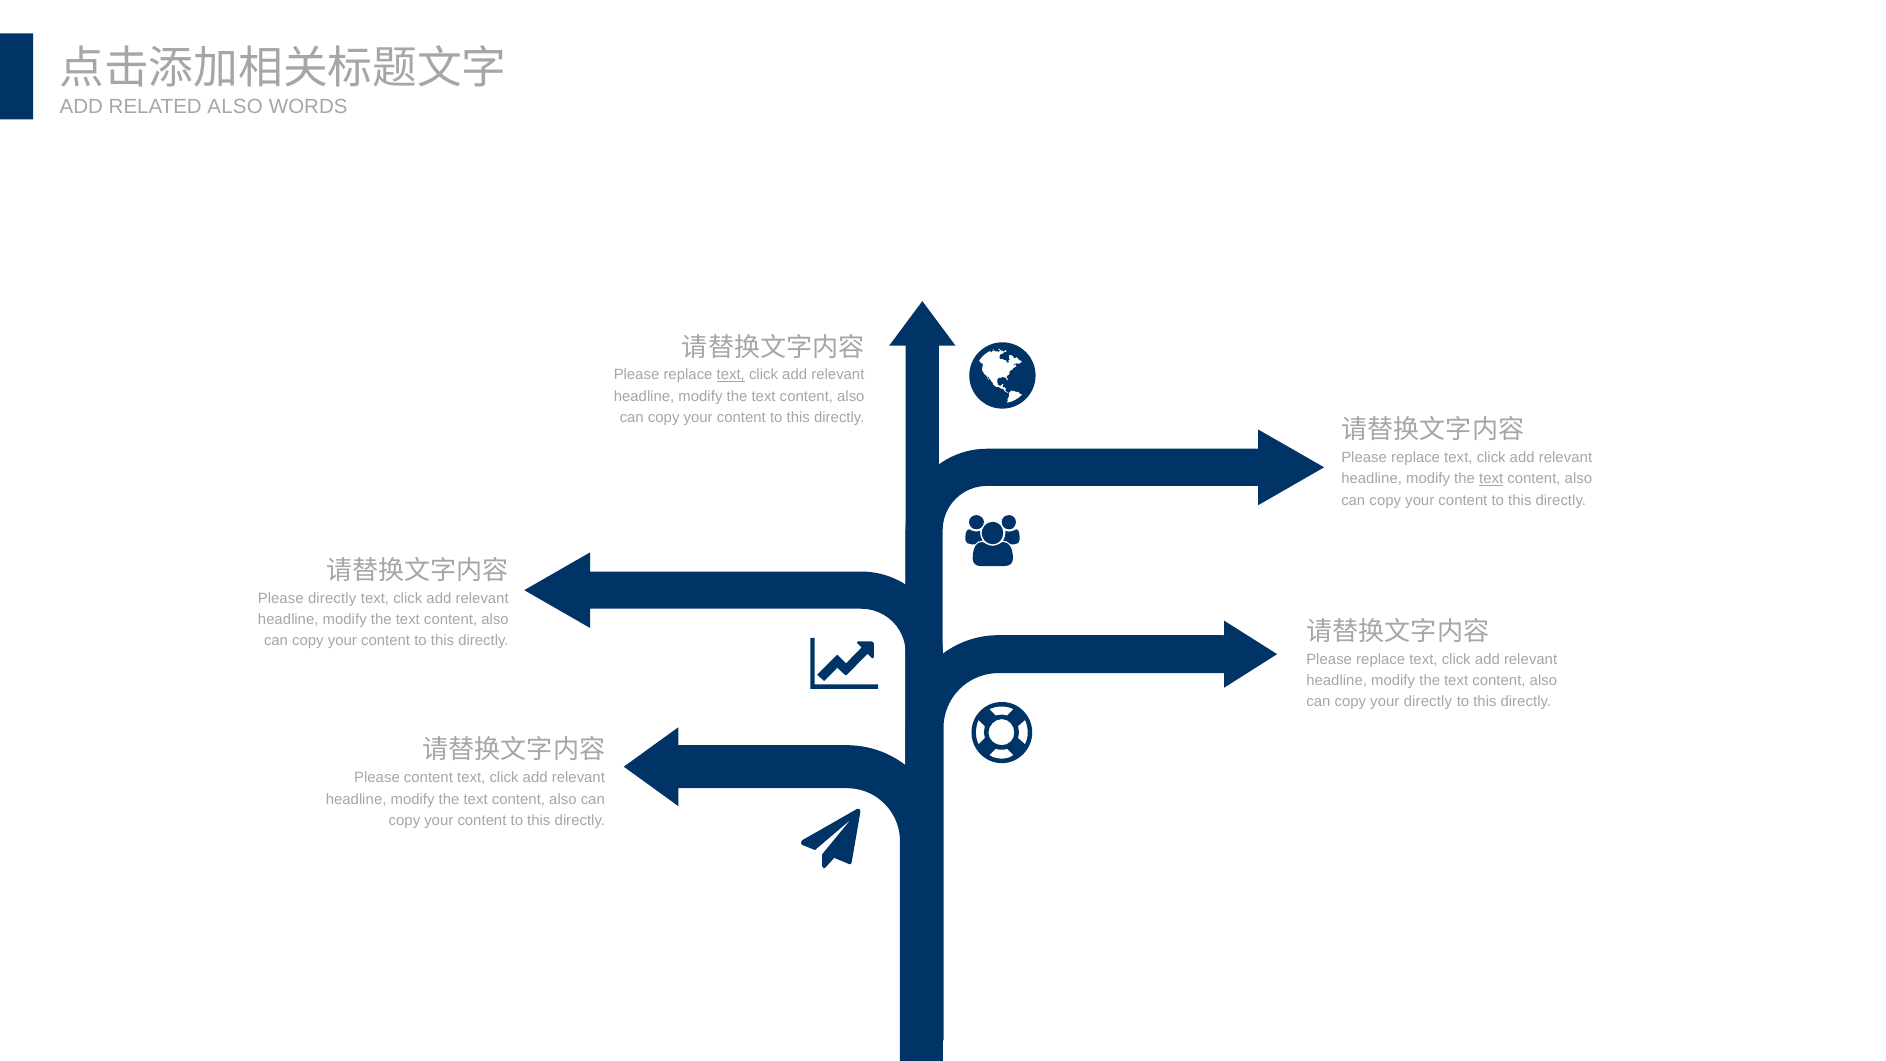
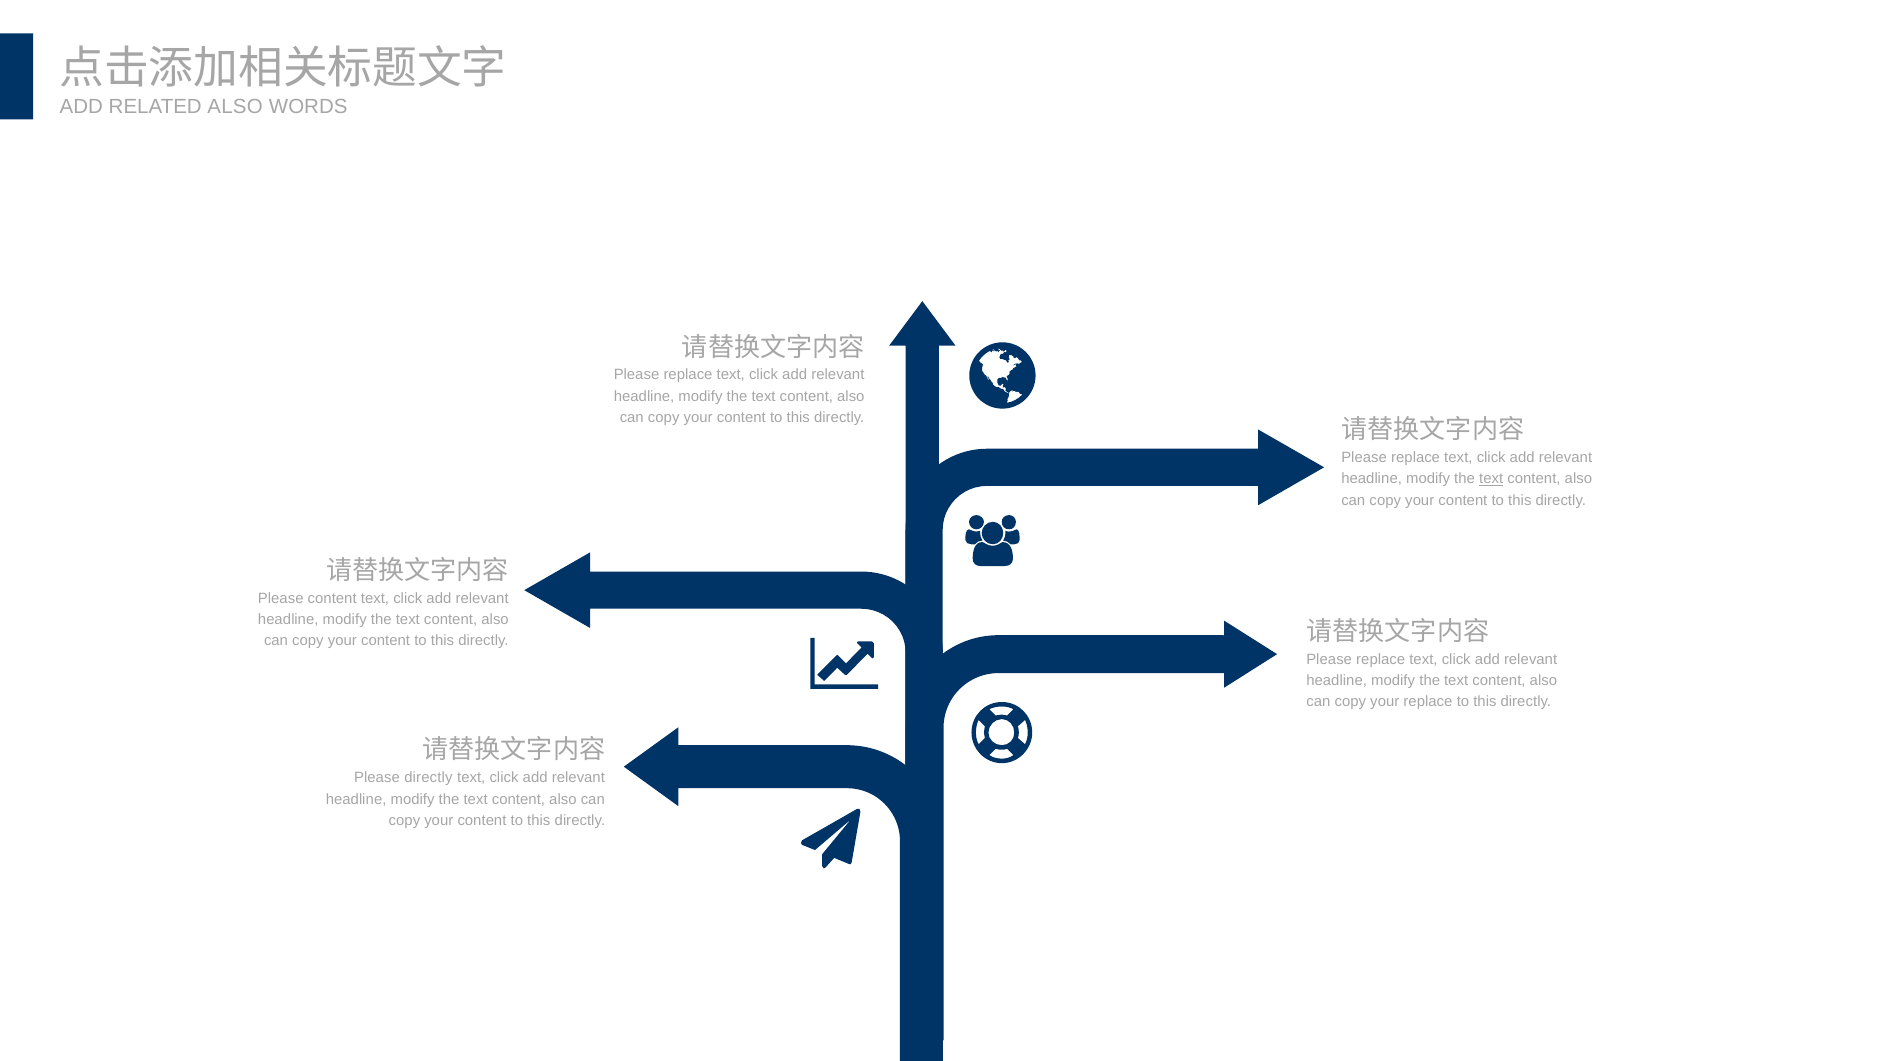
text underline: present -> none (731, 375)
Please directly: directly -> content (332, 598)
your directly: directly -> replace (1428, 702)
Please content: content -> directly (428, 778)
